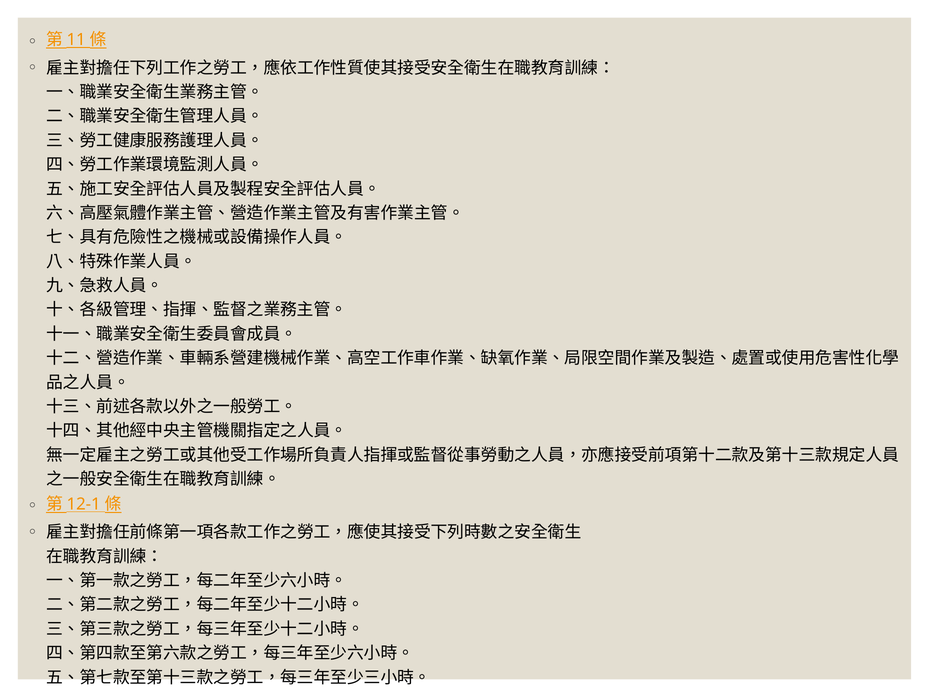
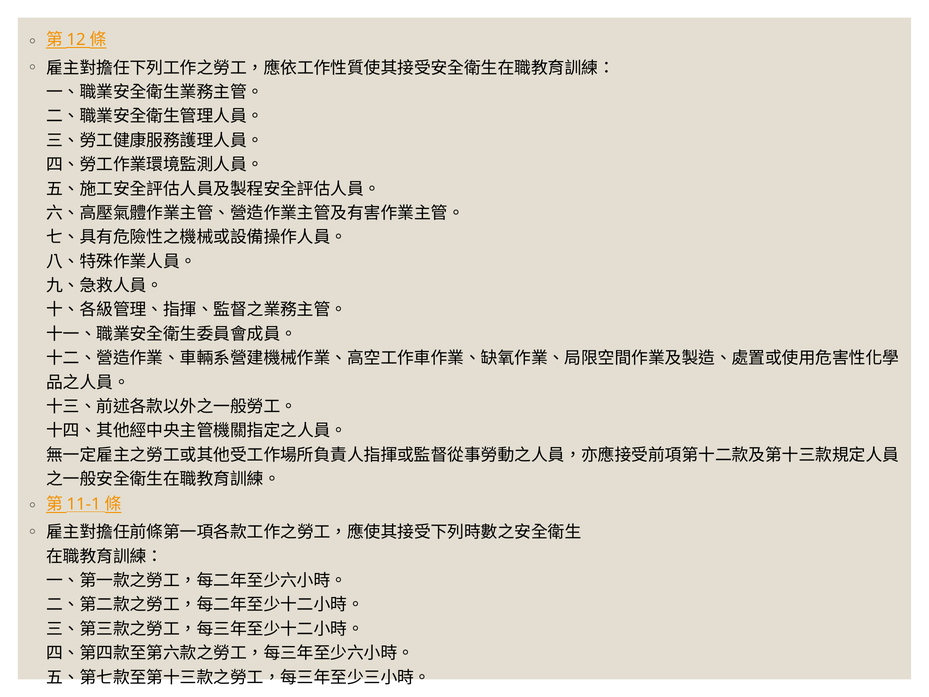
11: 11 -> 12 (76, 40)
12-1: 12-1 -> 11-1 (84, 504)
